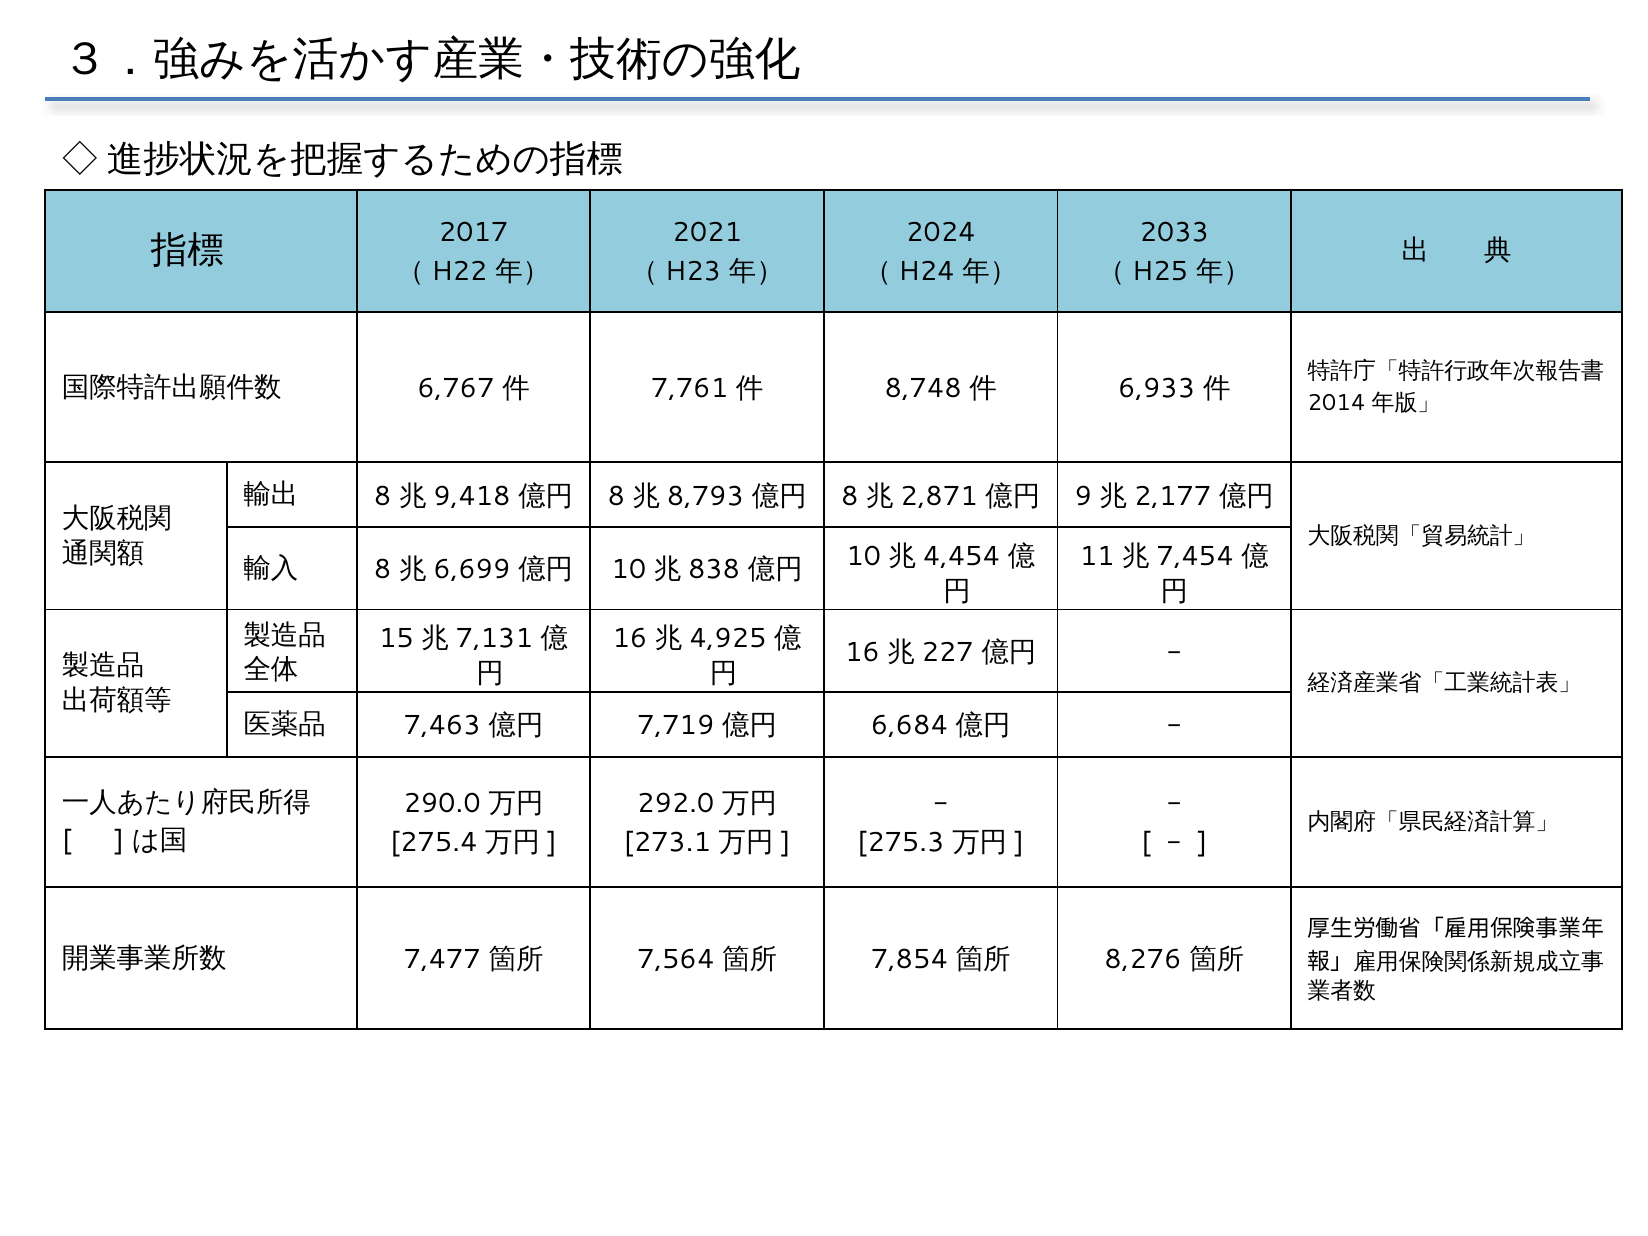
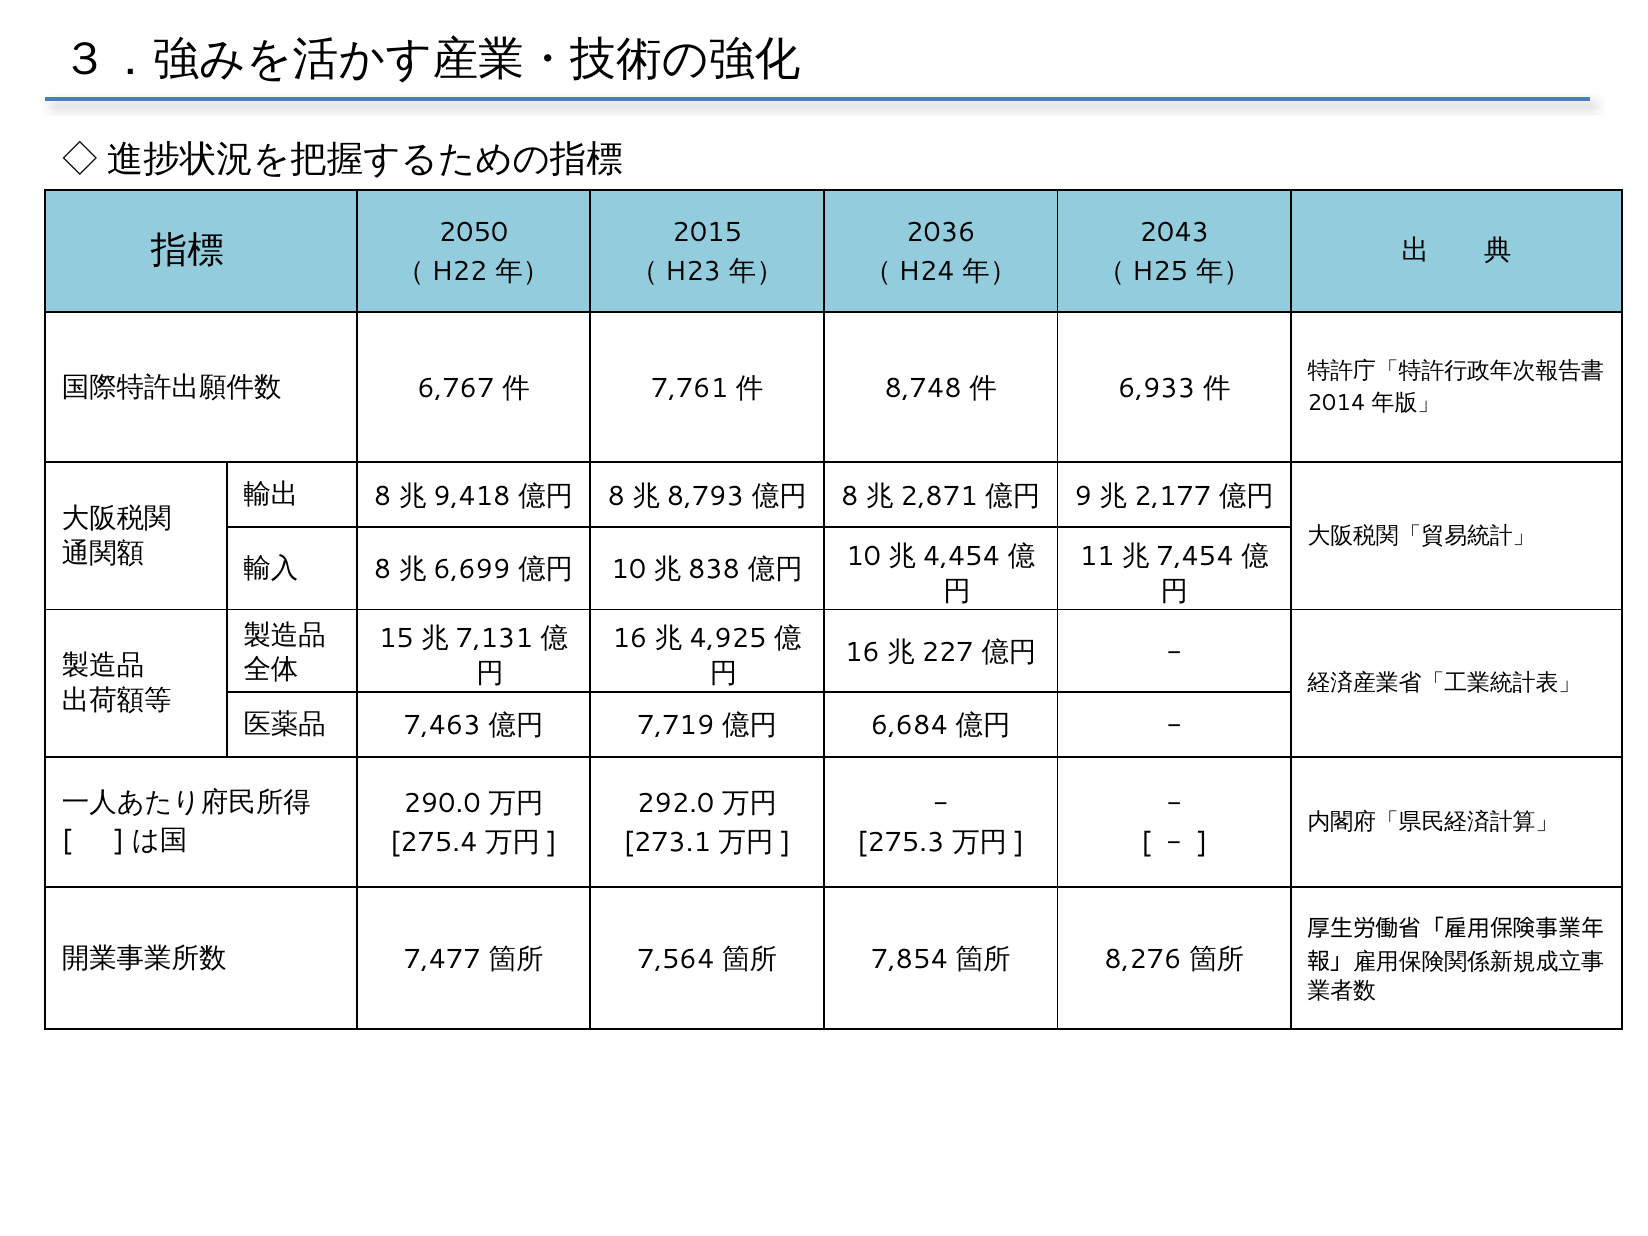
2017: 2017 -> 2050 (474, 233)
2021: 2021 -> 2015 (707, 233)
2024: 2024 -> 2036 (941, 233)
2033: 2033 -> 2043 (1174, 233)
